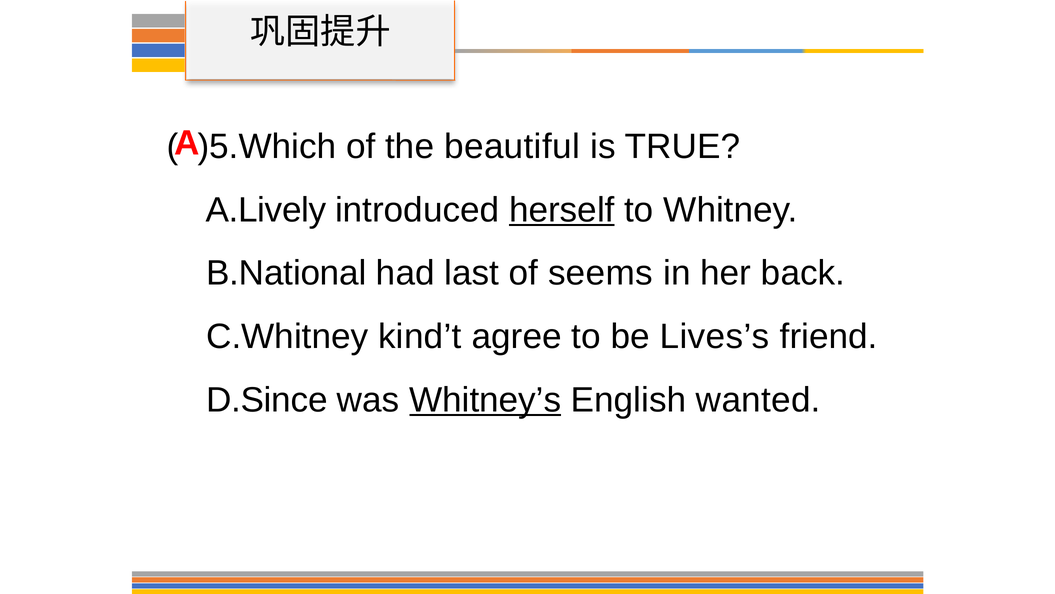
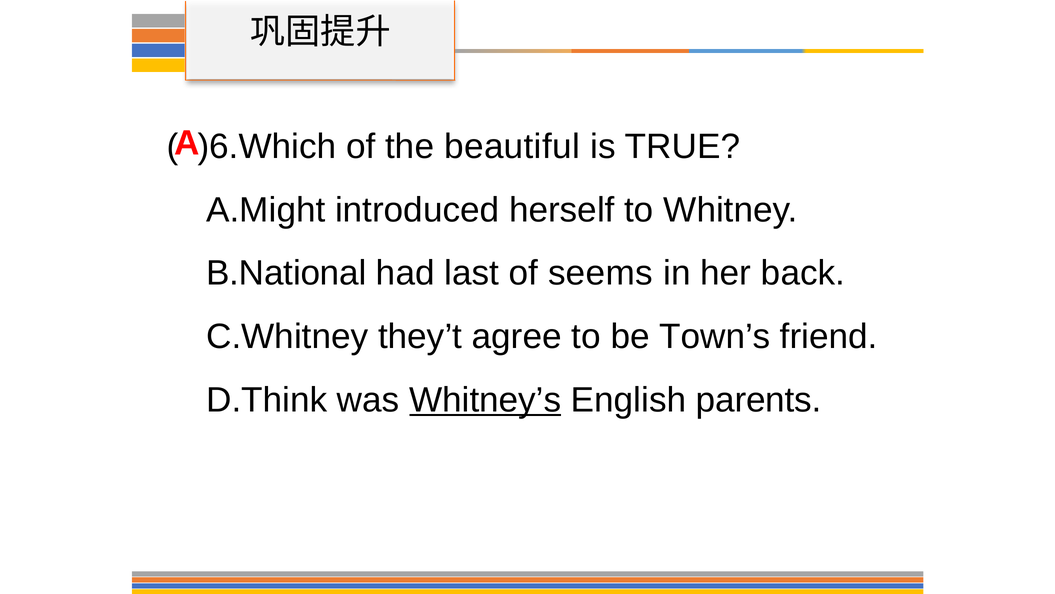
)5.Which: )5.Which -> )6.Which (267, 146)
A.Lively: A.Lively -> A.Might (266, 210)
herself underline: present -> none (562, 210)
kind’t: kind’t -> they’t (420, 336)
Lives’s: Lives’s -> Town’s (715, 336)
D.Since: D.Since -> D.Think (267, 400)
wanted: wanted -> parents (759, 400)
